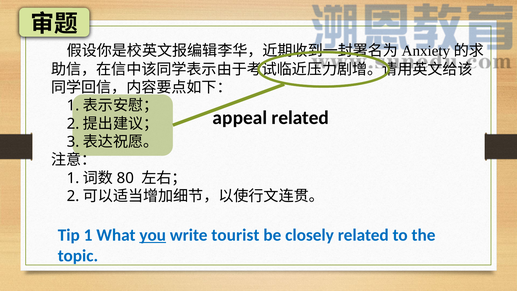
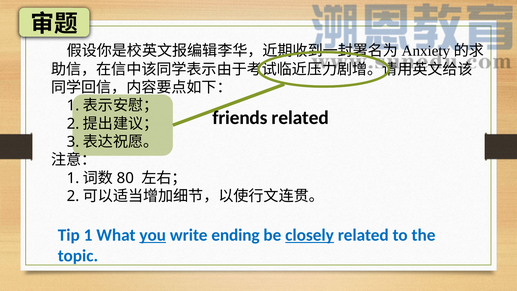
appeal: appeal -> friends (240, 118)
tourist: tourist -> ending (235, 235)
closely underline: none -> present (310, 235)
